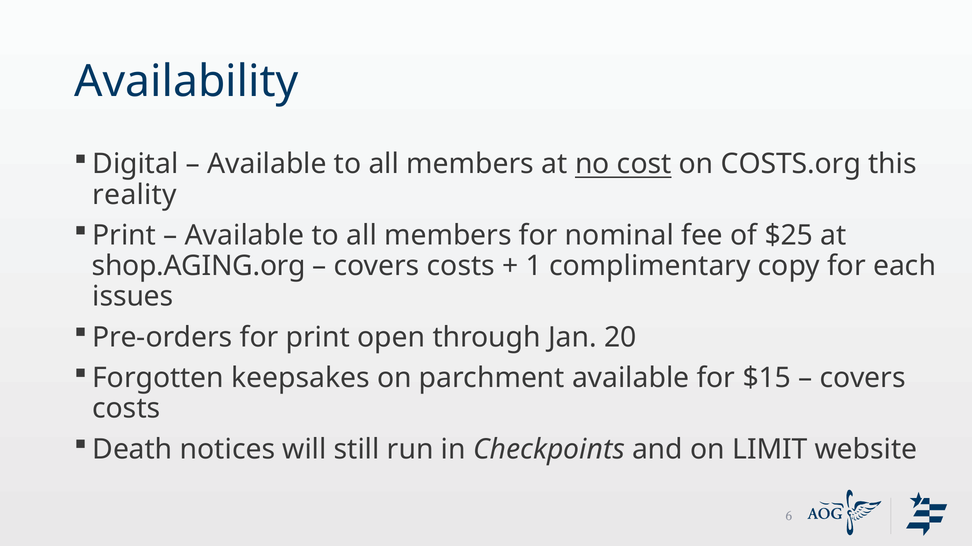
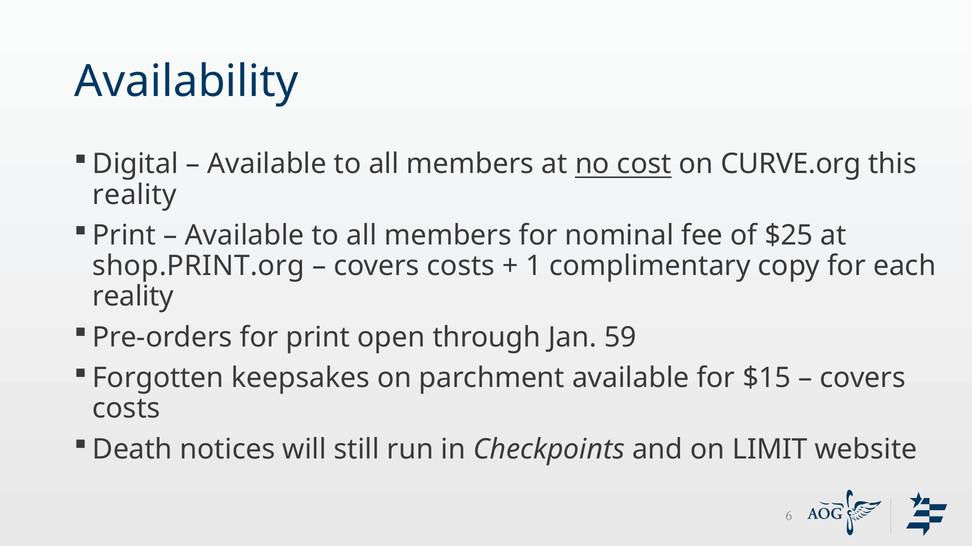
COSTS.org: COSTS.org -> CURVE.org (791, 164)
shop.AGING.org: shop.AGING.org -> shop.PRINT.org (199, 266)
issues: issues -> reality (133, 297)
20: 20 -> 59 (620, 338)
